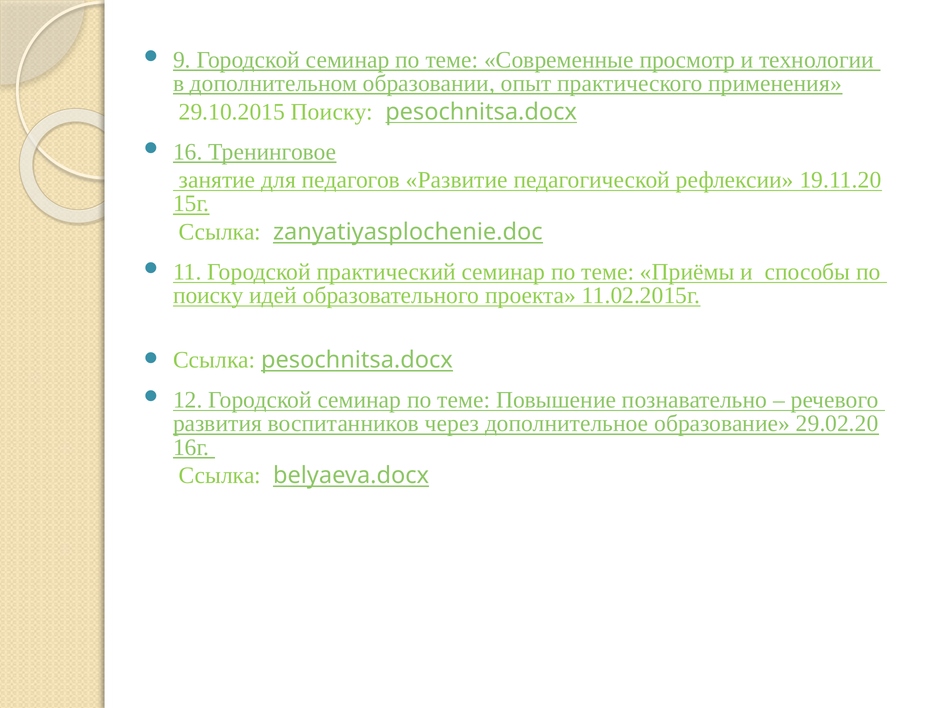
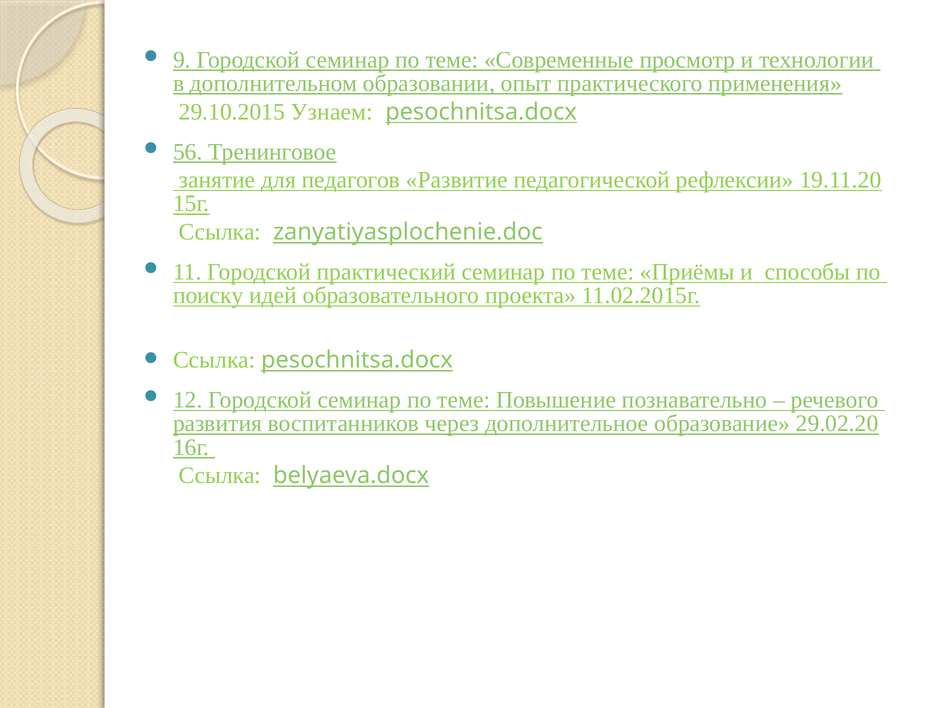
29.10.2015 Поиску: Поиску -> Узнаем (332, 112)
16: 16 -> 56 (188, 152)
